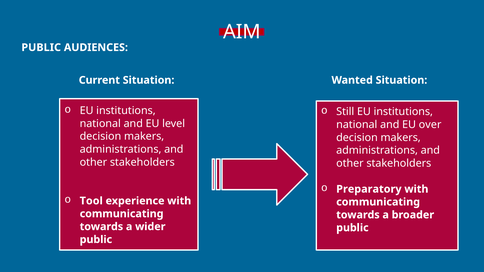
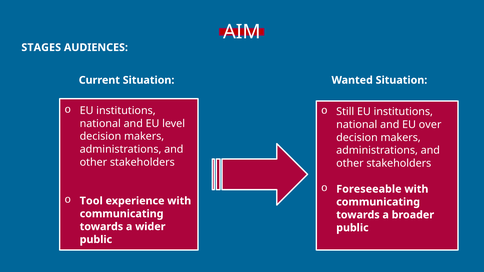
PUBLIC: PUBLIC -> STAGES (41, 48)
Preparatory: Preparatory -> Foreseeable (369, 189)
